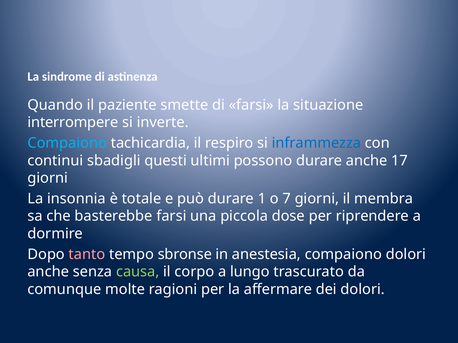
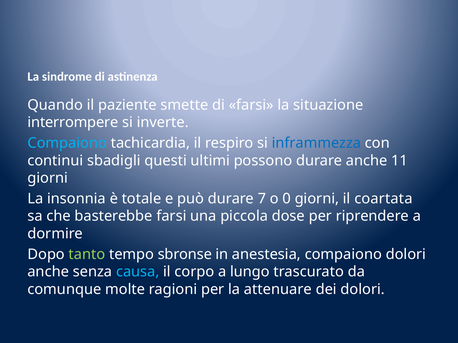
17: 17 -> 11 (400, 161)
1: 1 -> 7 (262, 199)
7: 7 -> 0 (287, 199)
membra: membra -> coartata (383, 199)
tanto colour: pink -> light green (87, 255)
causa colour: light green -> light blue (138, 272)
affermare: affermare -> attenuare (278, 290)
